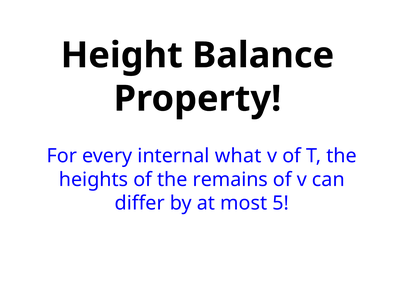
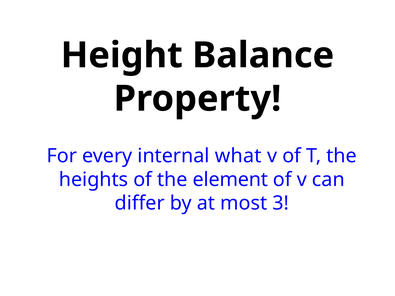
remains: remains -> element (230, 180)
5: 5 -> 3 (281, 203)
